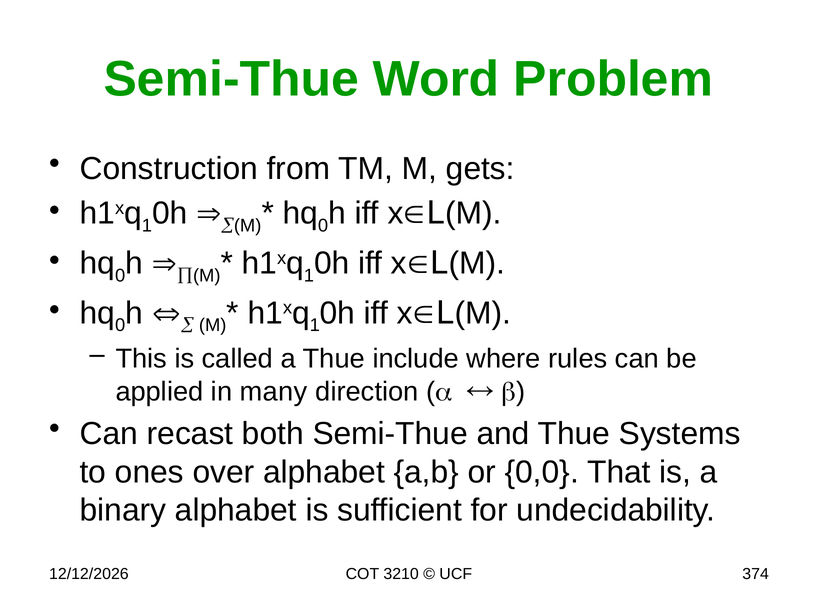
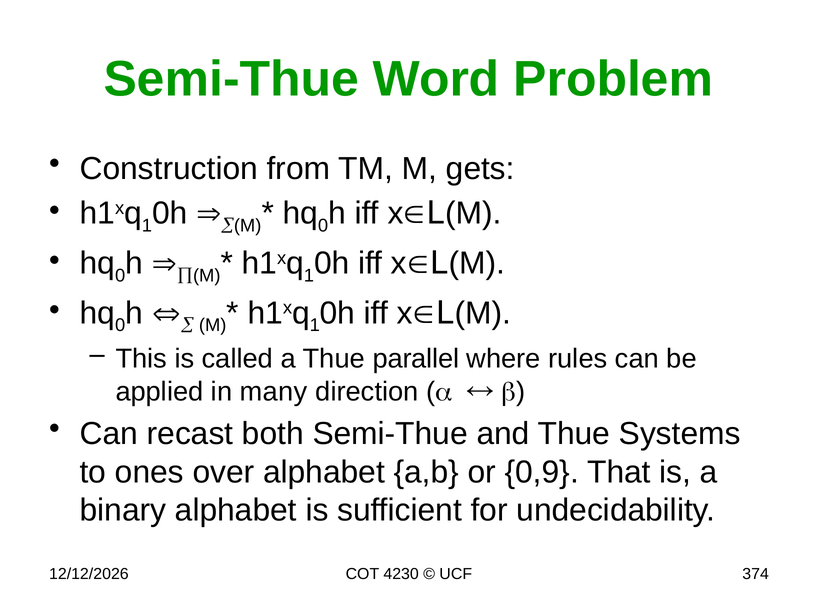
include: include -> parallel (416, 359)
0,0: 0,0 -> 0,9 (542, 472)
3210: 3210 -> 4230 (401, 573)
